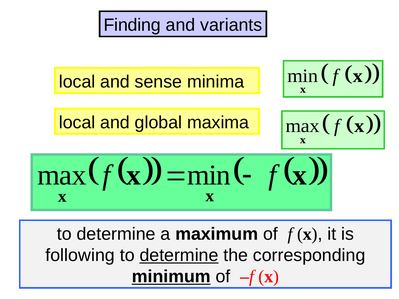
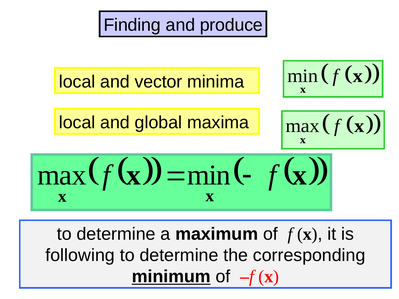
variants: variants -> produce (231, 25)
sense: sense -> vector (159, 82)
determine underline: present -> none (179, 256)
